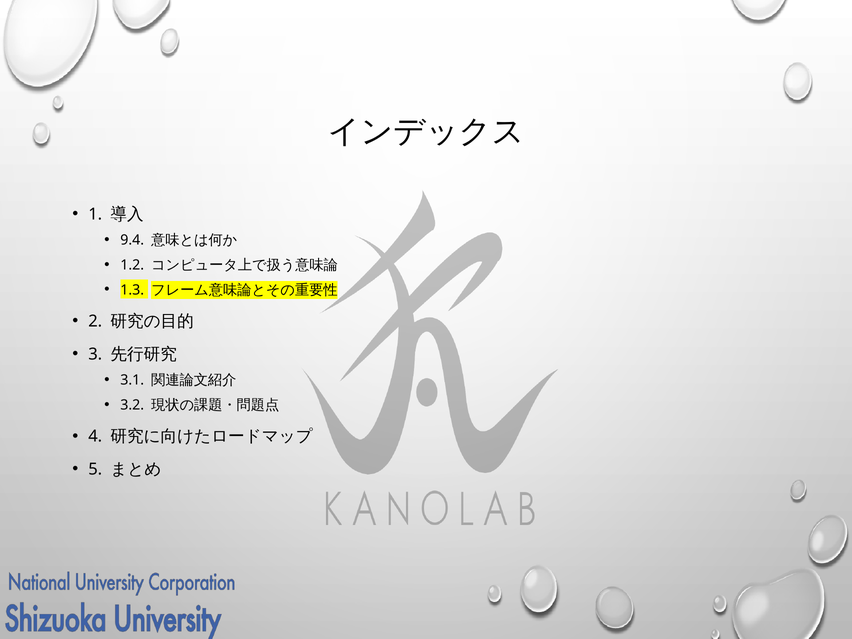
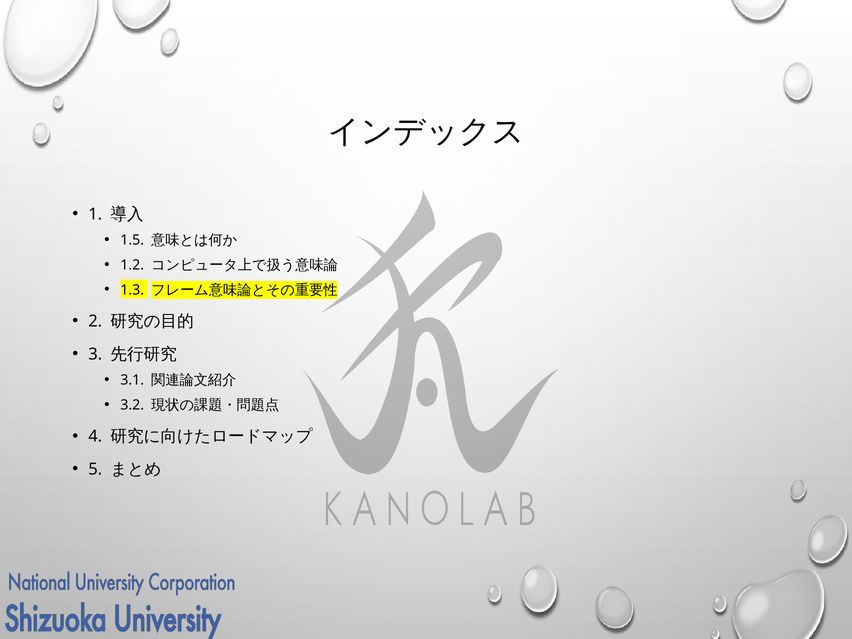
9.4: 9.4 -> 1.5 (132, 240)
